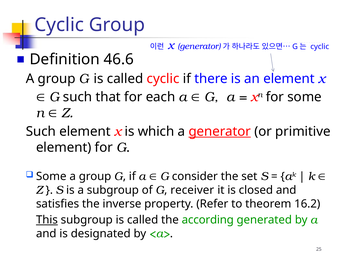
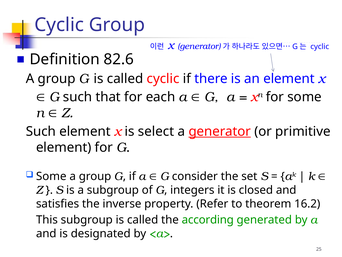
46.6: 46.6 -> 82.6 (119, 59)
which: which -> select (156, 131)
receiver: receiver -> integers (192, 190)
This underline: present -> none (47, 220)
